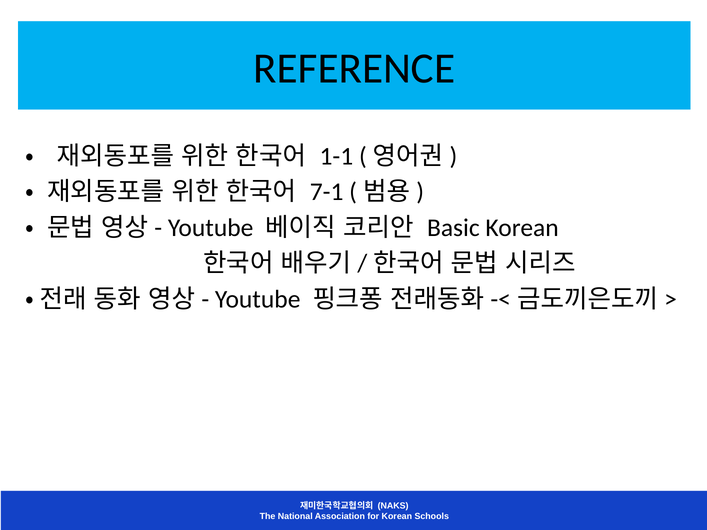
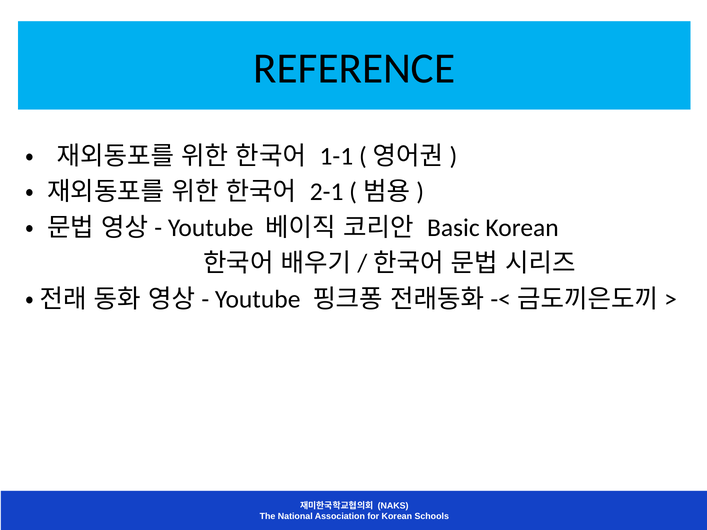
7-1: 7-1 -> 2-1 (327, 192)
